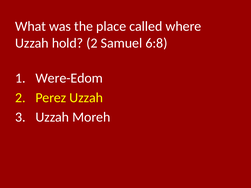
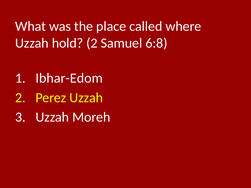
Were-Edom: Were-Edom -> Ibhar-Edom (69, 78)
